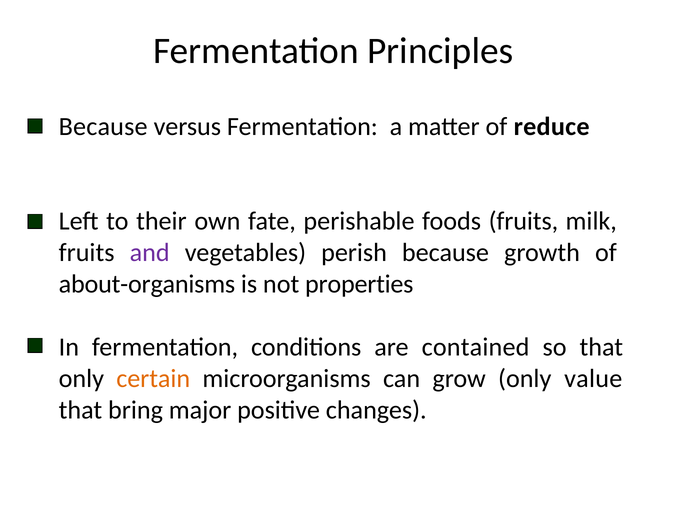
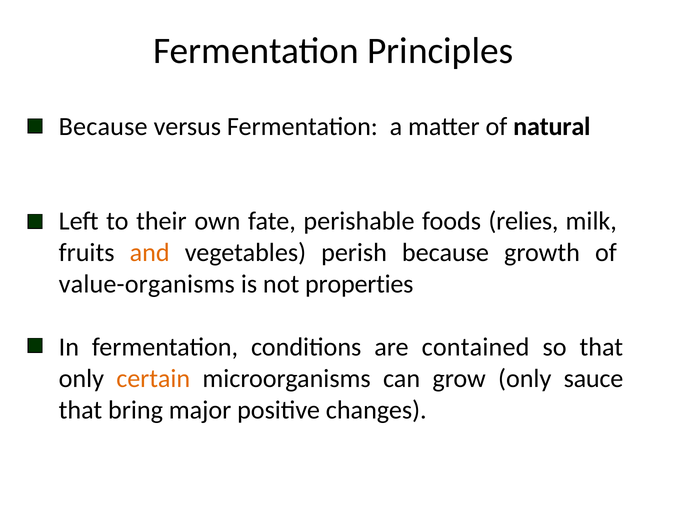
reduce: reduce -> natural (552, 127)
foods fruits: fruits -> relies (523, 221)
and colour: purple -> orange (150, 252)
about-organisms: about-organisms -> value-organisms (147, 284)
value: value -> sauce (593, 378)
